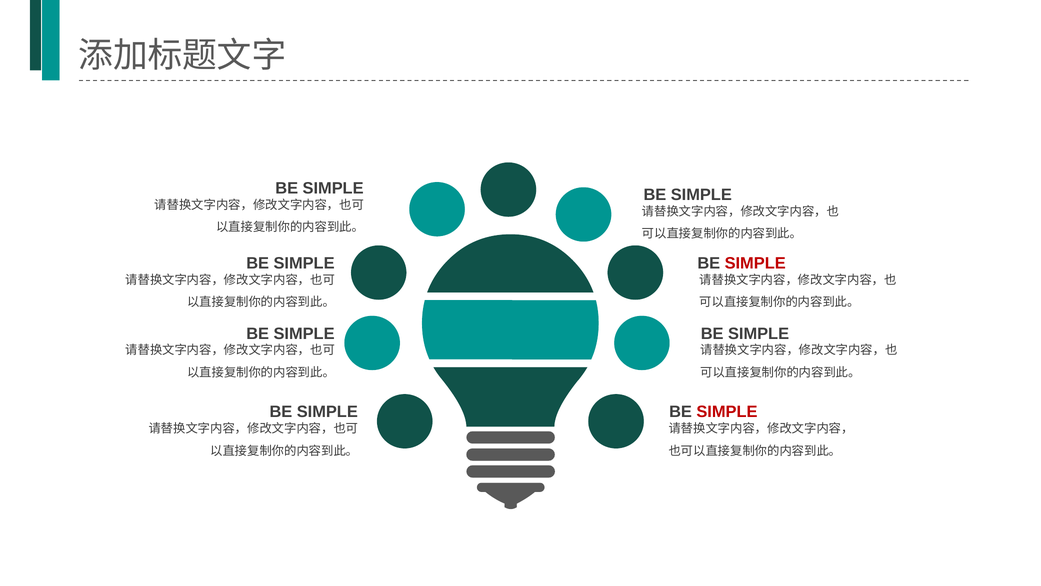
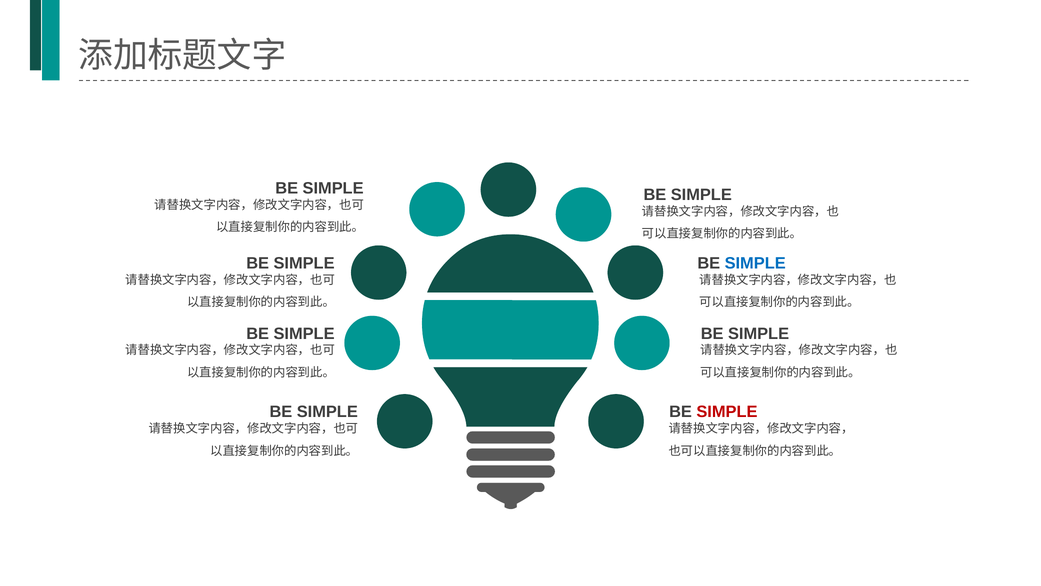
SIMPLE colour: red -> blue (755, 263)
